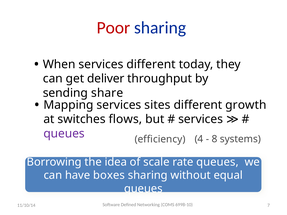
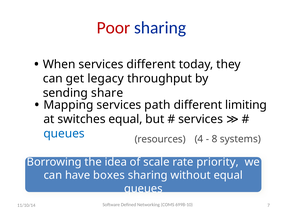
deliver: deliver -> legacy (106, 79)
sites: sites -> path (157, 105)
growth: growth -> limiting (246, 105)
switches flows: flows -> equal (126, 119)
queues colour: purple -> blue (64, 134)
efficiency: efficiency -> resources (160, 139)
rate queues: queues -> priority (218, 162)
